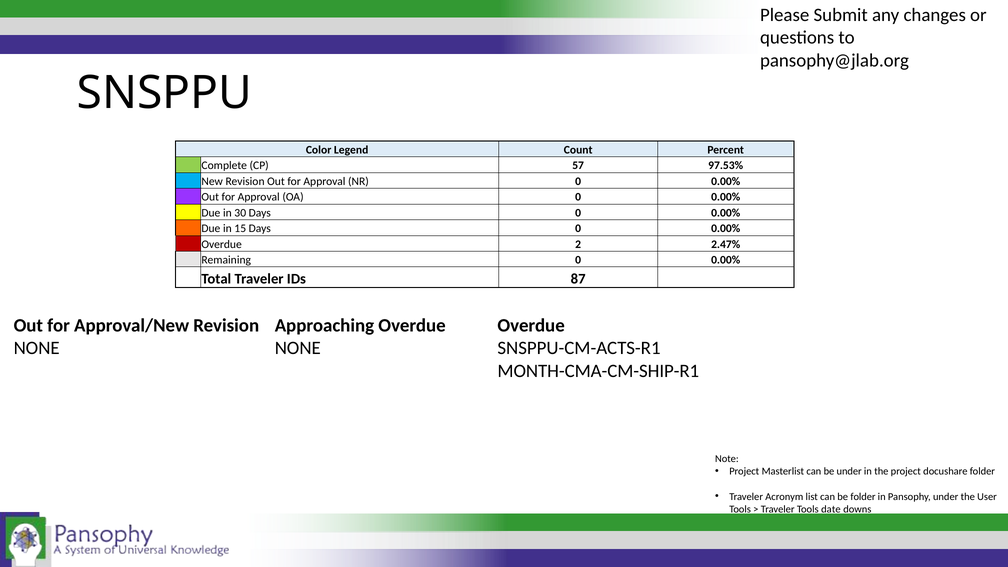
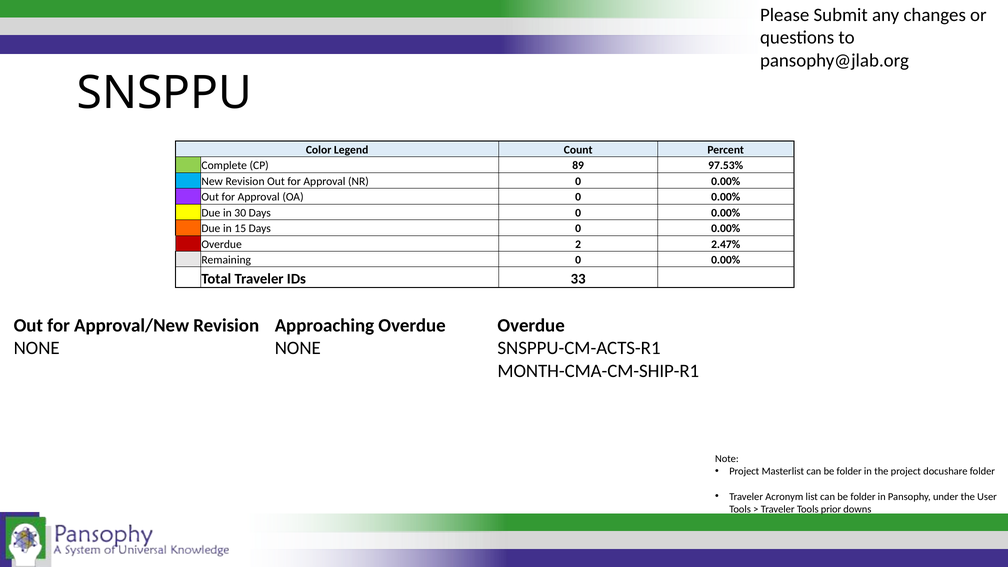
57: 57 -> 89 (578, 166)
87: 87 -> 33 (578, 279)
Masterlist can be under: under -> folder (849, 471)
date: date -> prior (831, 509)
